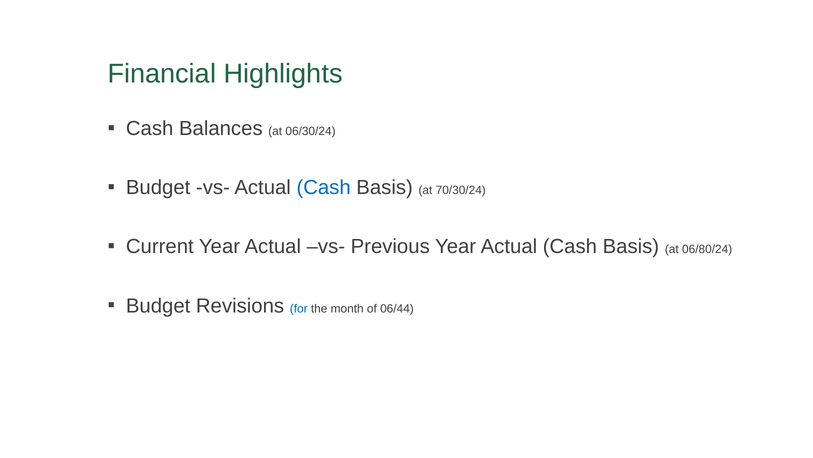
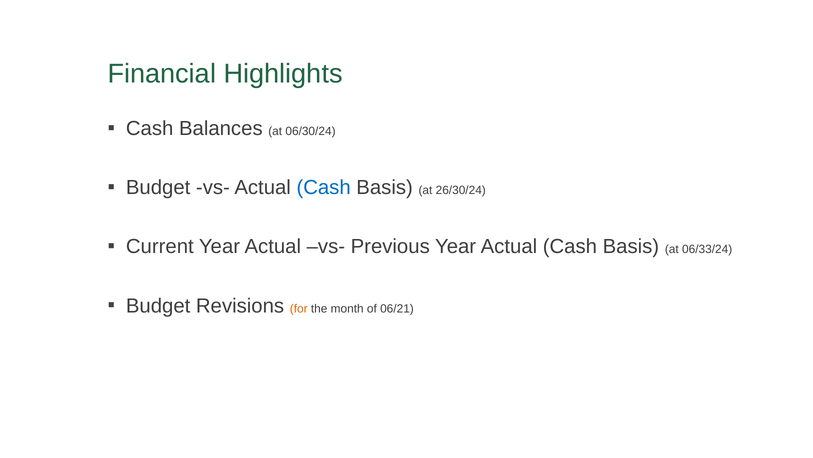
70/30/24: 70/30/24 -> 26/30/24 (461, 190)
06/80/24: 06/80/24 -> 06/33/24 (707, 249)
for colour: blue -> orange (299, 308)
06/44: 06/44 -> 06/21 (397, 308)
